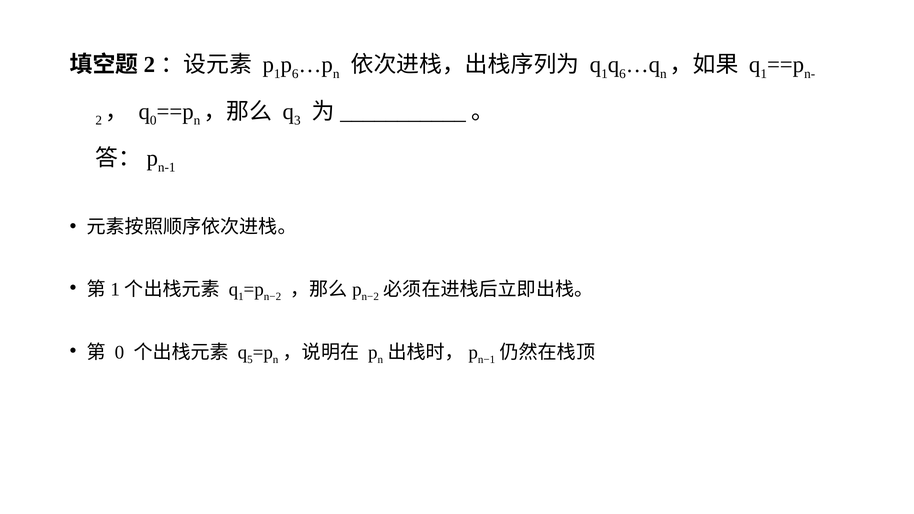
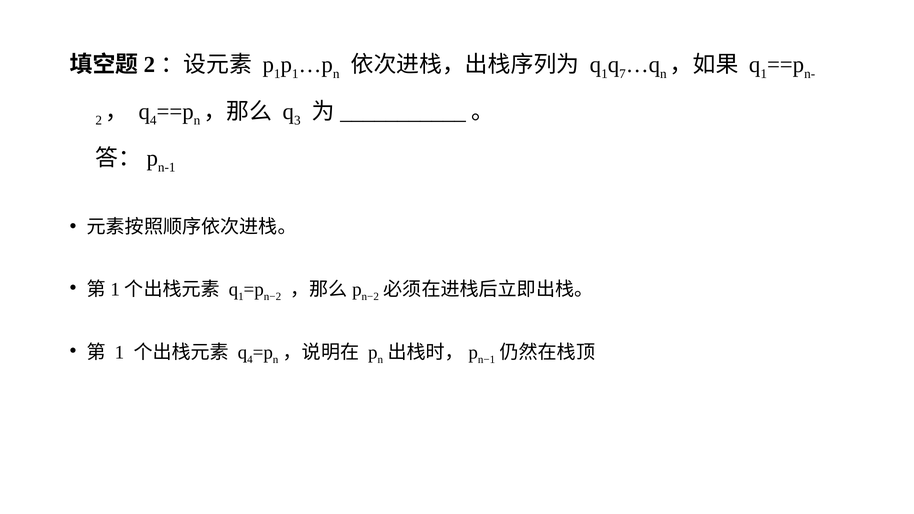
6: 6 -> 1 (295, 74)
6: 6 -> 7 (623, 74)
0: 0 -> 4 (153, 121)
0: 0 -> 1 (119, 352)
5: 5 -> 4 (250, 360)
